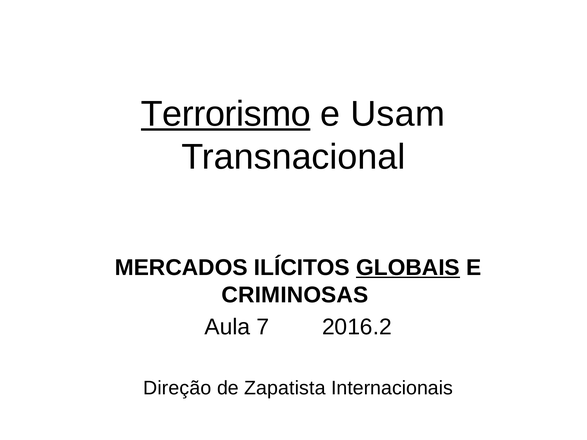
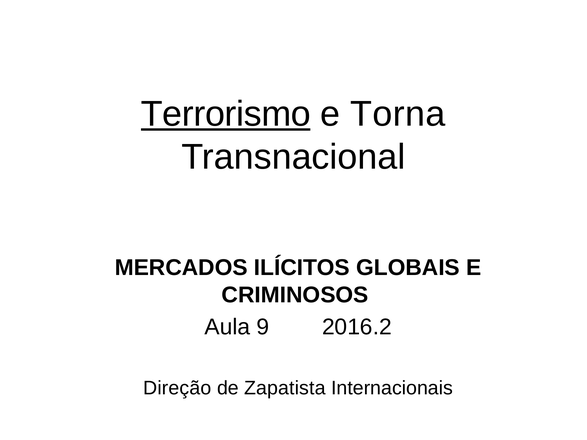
Usam: Usam -> Torna (398, 114)
GLOBAIS underline: present -> none (408, 268)
CRIMINOSAS: CRIMINOSAS -> CRIMINOSOS (295, 295)
7: 7 -> 9 (263, 327)
